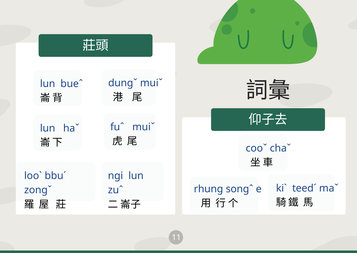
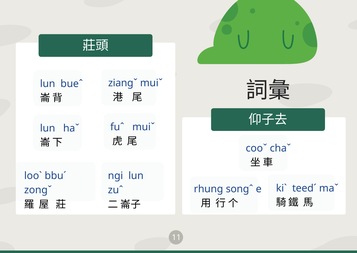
dungˇ: dungˇ -> ziangˇ (123, 83)
